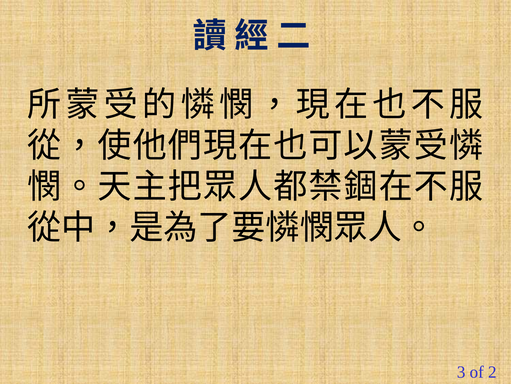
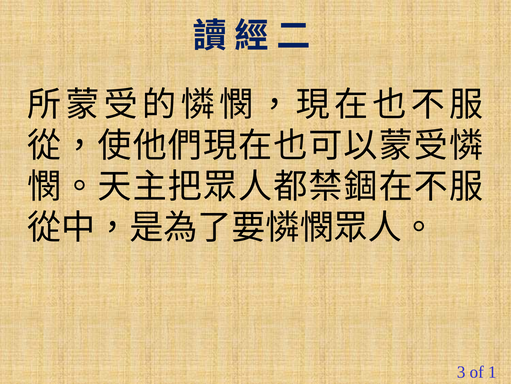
2: 2 -> 1 (492, 372)
